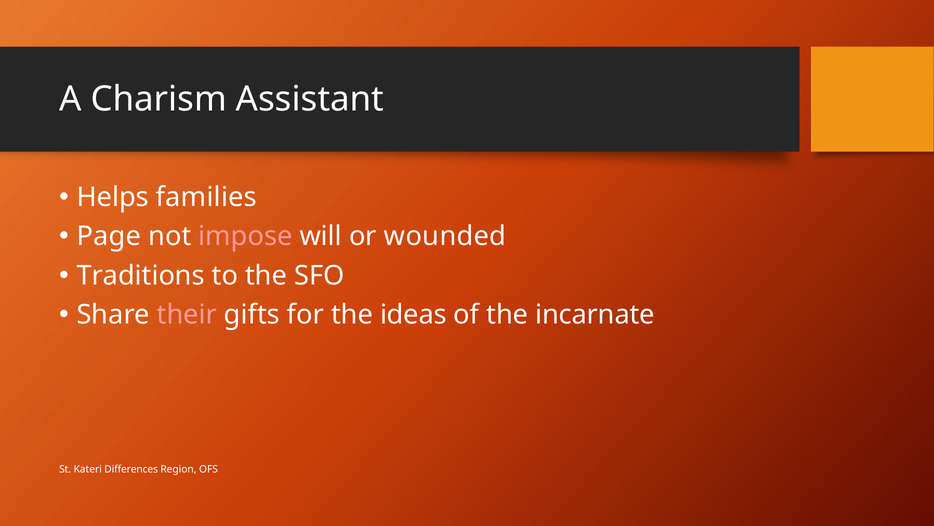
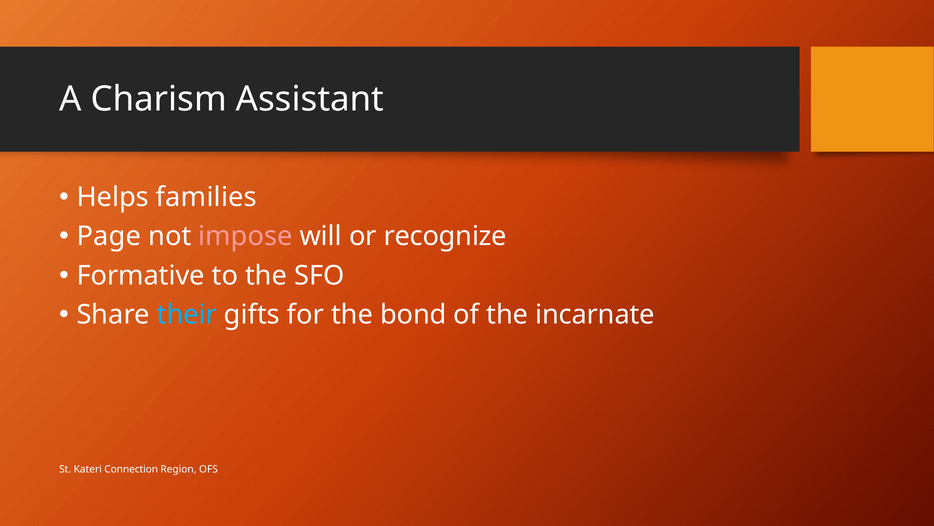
wounded: wounded -> recognize (445, 236)
Traditions: Traditions -> Formative (141, 275)
their colour: pink -> light blue (187, 314)
ideas: ideas -> bond (413, 314)
Differences: Differences -> Connection (131, 469)
